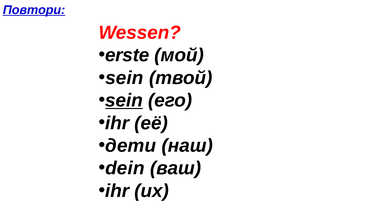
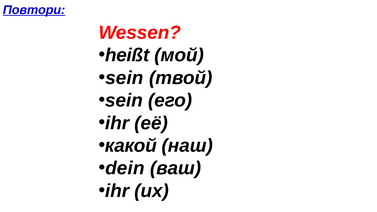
erste: erste -> heißt (127, 55)
sein underline: present -> none (124, 100)
дети: дети -> какой (131, 146)
